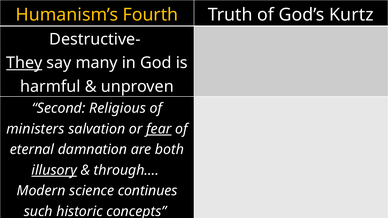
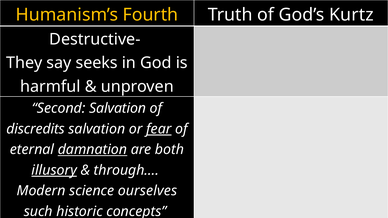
They underline: present -> none (24, 63)
many: many -> seeks (97, 63)
Second Religious: Religious -> Salvation (118, 108)
ministers: ministers -> discredits (36, 129)
damnation underline: none -> present (92, 150)
continues: continues -> ourselves (148, 191)
